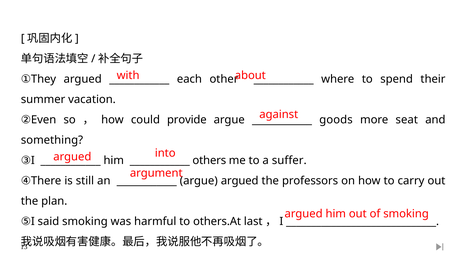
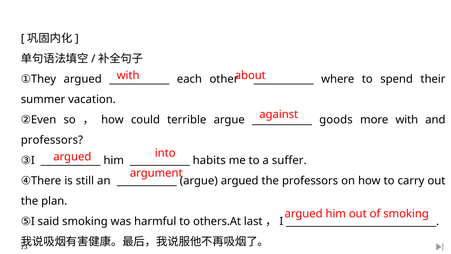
provide: provide -> terrible (187, 120)
more seat: seat -> with (407, 120)
something: something -> professors (52, 140)
others: others -> habits (209, 160)
